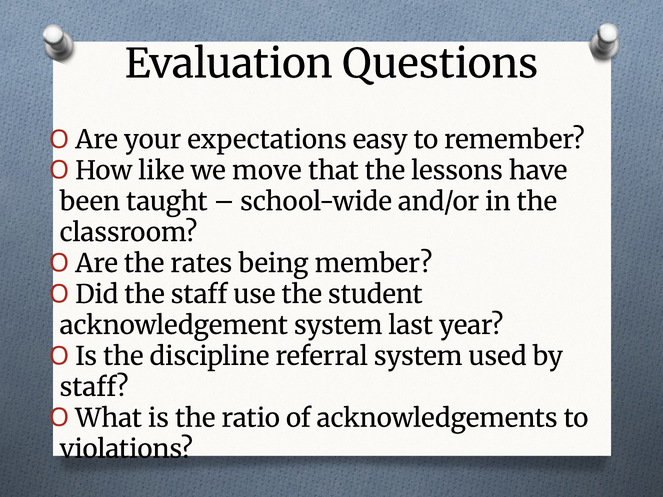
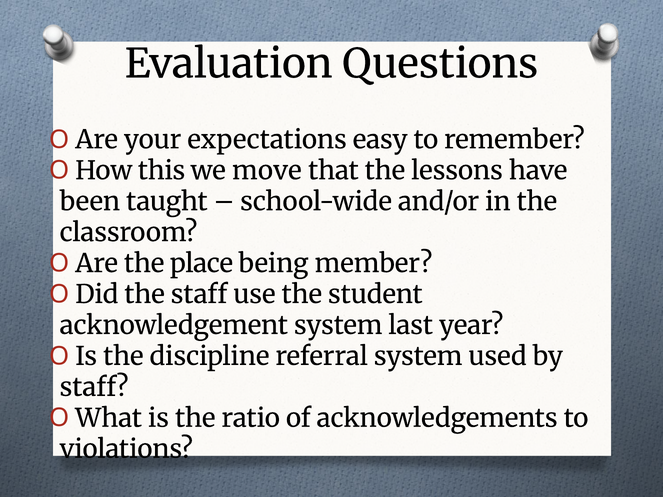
like: like -> this (162, 171)
rates: rates -> place (201, 264)
